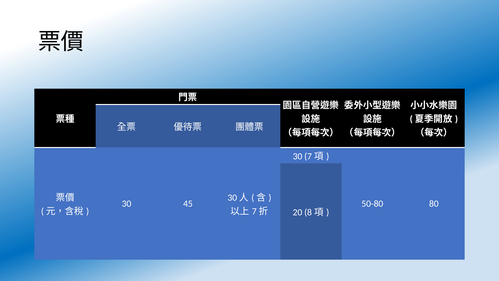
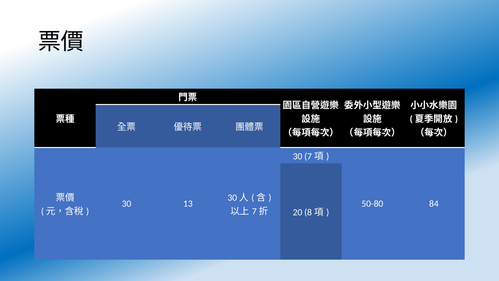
45: 45 -> 13 (188, 203)
80: 80 -> 84 (434, 203)
